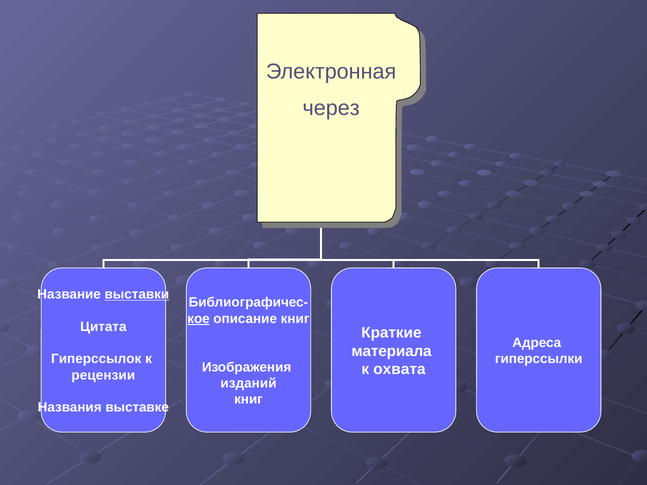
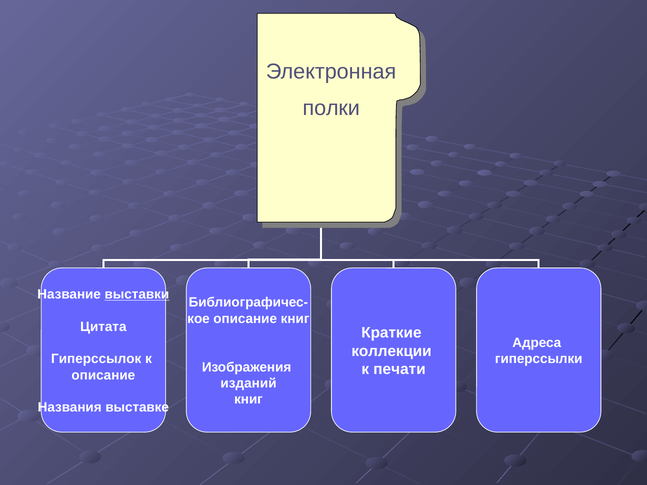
через: через -> полки (331, 108)
кое underline: present -> none (199, 319)
материала: материала -> коллекции (391, 351)
охвата: охвата -> печати (399, 370)
рецензии: рецензии -> описание (103, 375)
